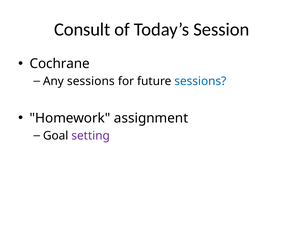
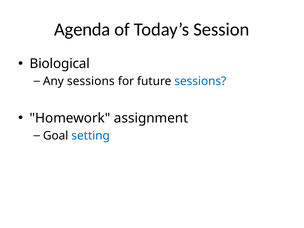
Consult: Consult -> Agenda (82, 29)
Cochrane: Cochrane -> Biological (60, 64)
setting colour: purple -> blue (91, 136)
